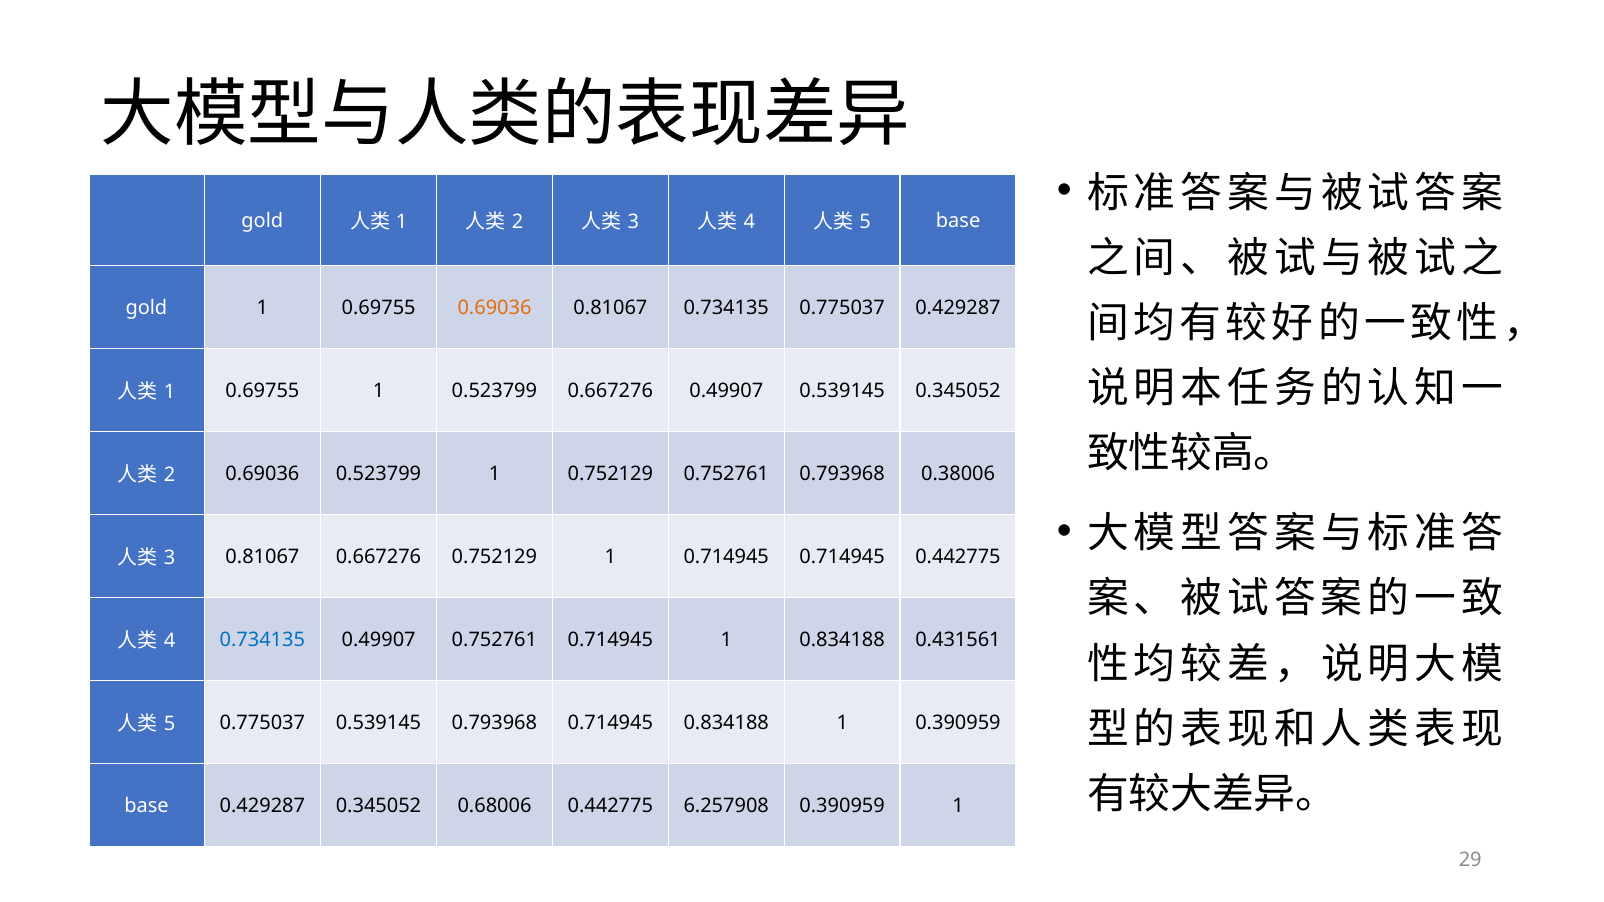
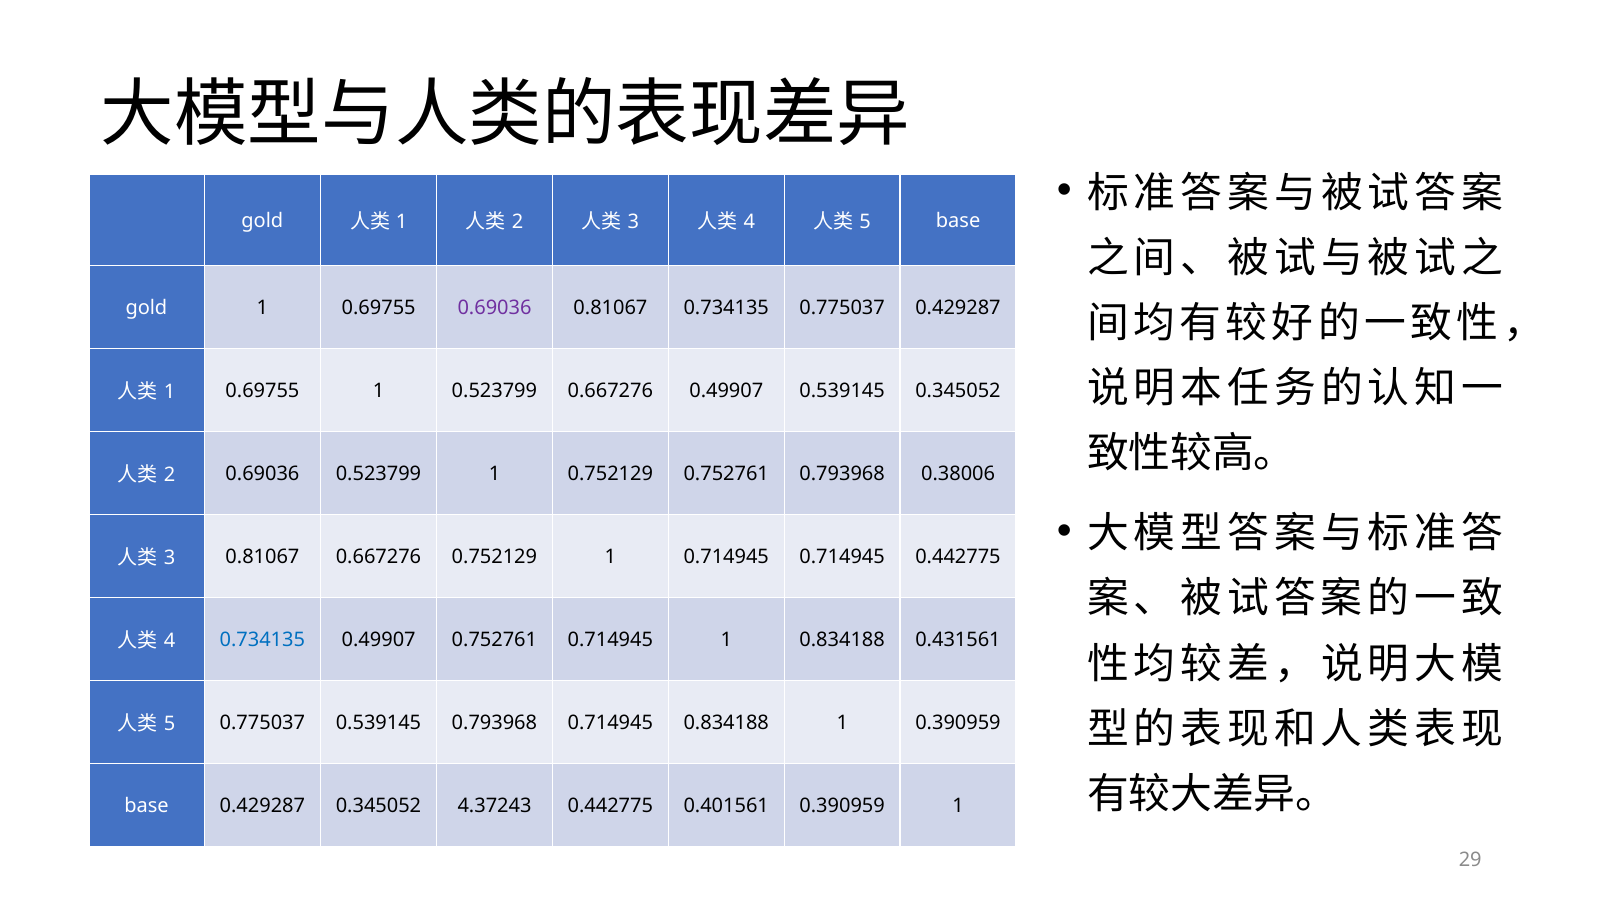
0.69036 colour: orange -> purple (495, 308)
0.68006: 0.68006 -> 4.37243 (495, 807)
6.257908: 6.257908 -> 0.401561 (726, 807)
